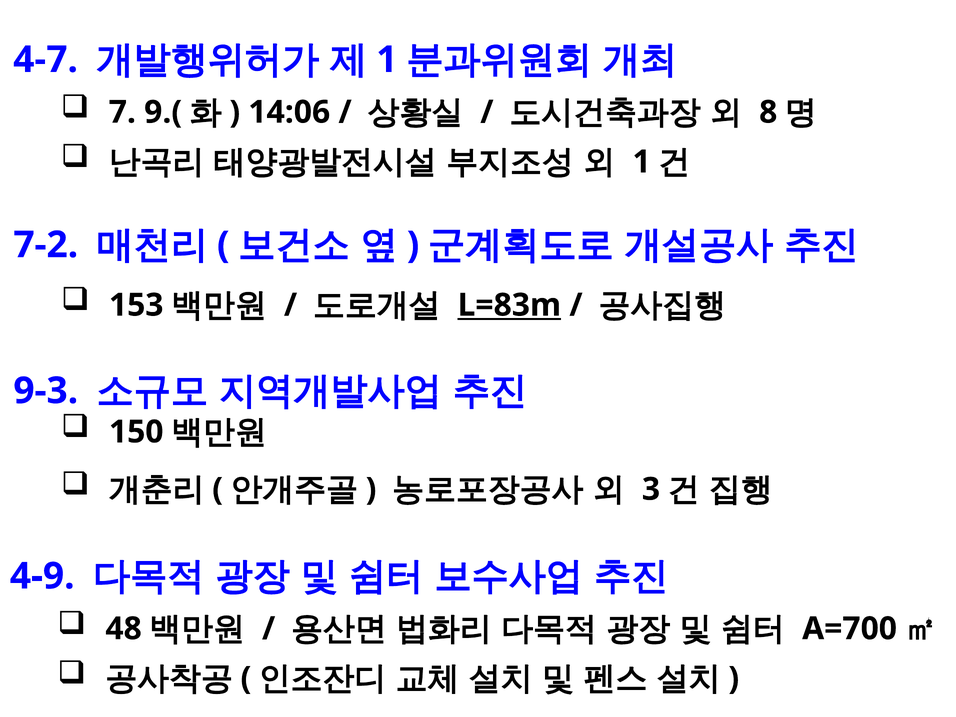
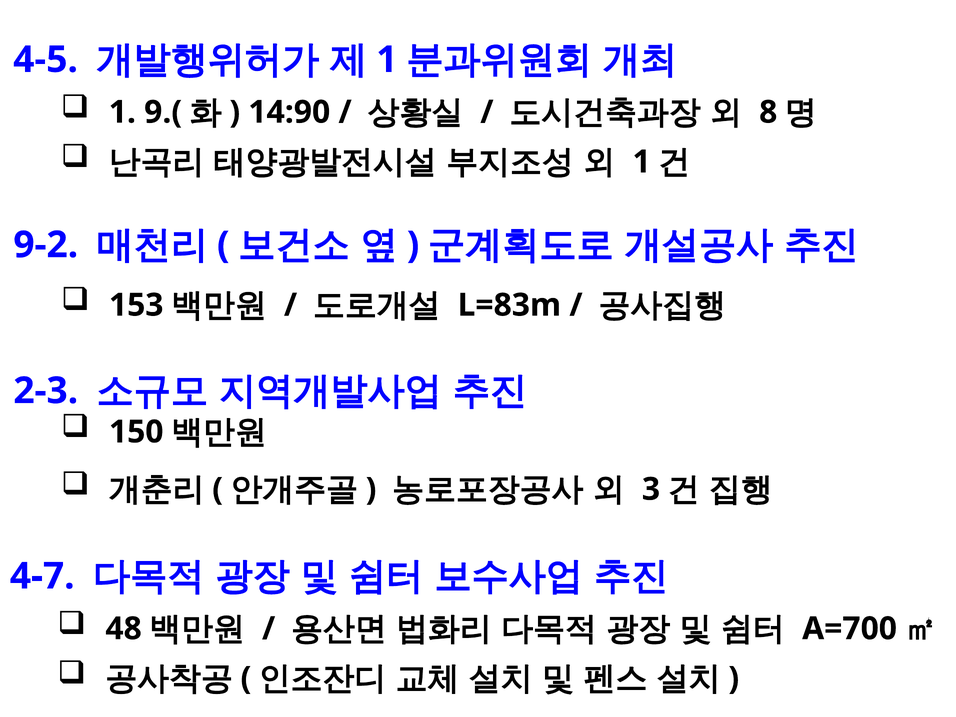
4-7: 4-7 -> 4-5 (46, 60)
7: 7 -> 1 (122, 112)
14:06: 14:06 -> 14:90 (289, 112)
7-2: 7-2 -> 9-2 (46, 245)
L=83m underline: present -> none (509, 305)
9-3: 9-3 -> 2-3 (46, 391)
4-9: 4-9 -> 4-7 (42, 576)
